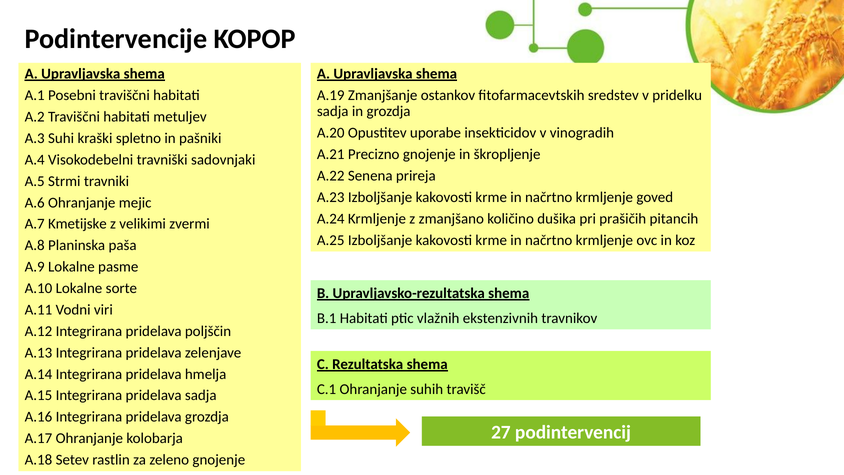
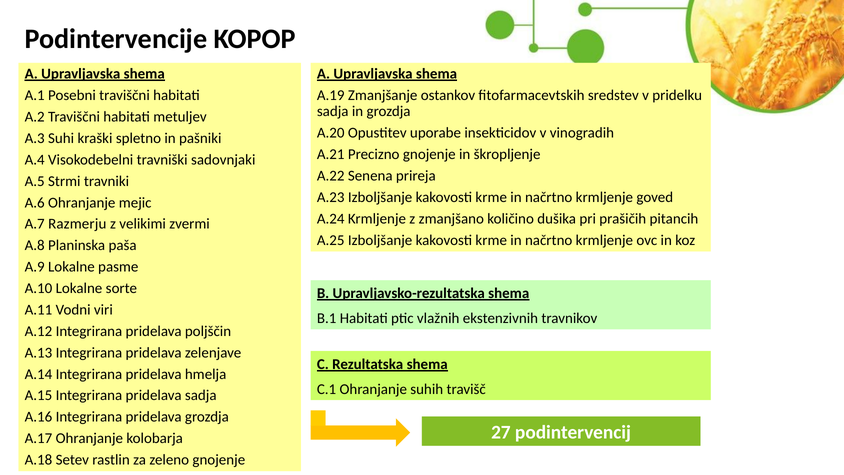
Kmetijske: Kmetijske -> Razmerju (77, 224)
